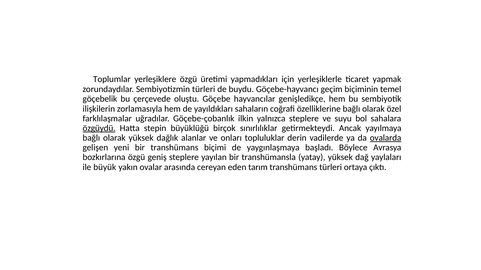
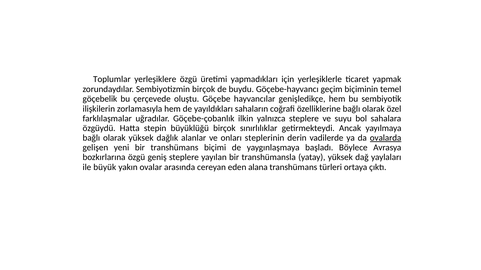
Sembiyotizmin türleri: türleri -> birçok (204, 89)
özgüydü underline: present -> none (99, 128)
topluluklar: topluluklar -> steplerinin (265, 138)
tarım: tarım -> alana (258, 167)
